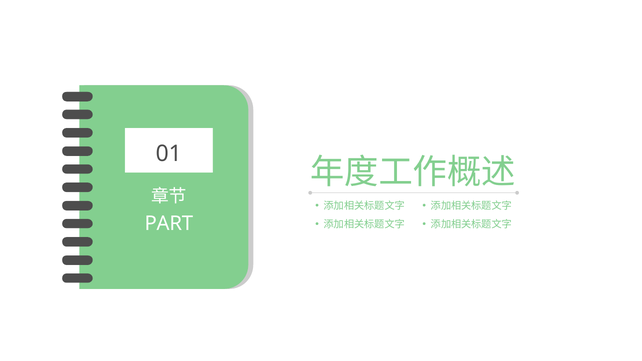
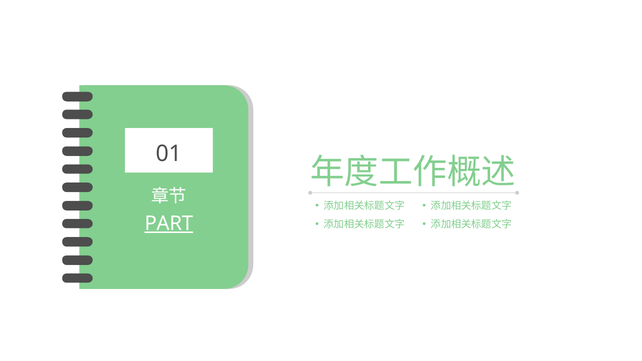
PART underline: none -> present (169, 224)
